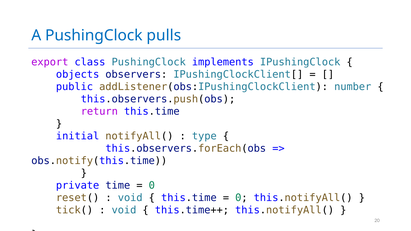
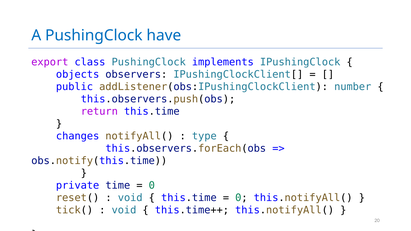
pulls: pulls -> have (164, 35)
initial: initial -> changes (78, 136)
